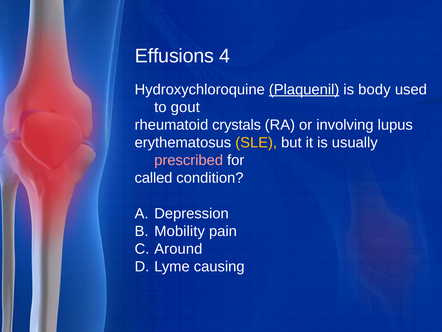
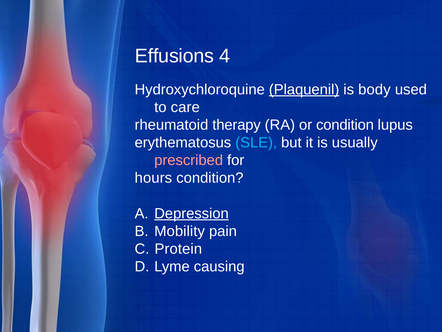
gout: gout -> care (185, 107)
crystals: crystals -> therapy (237, 125)
or involving: involving -> condition (345, 125)
SLE colour: yellow -> light blue (256, 142)
called: called -> hours (153, 178)
Depression underline: none -> present (192, 213)
Around: Around -> Protein (178, 249)
